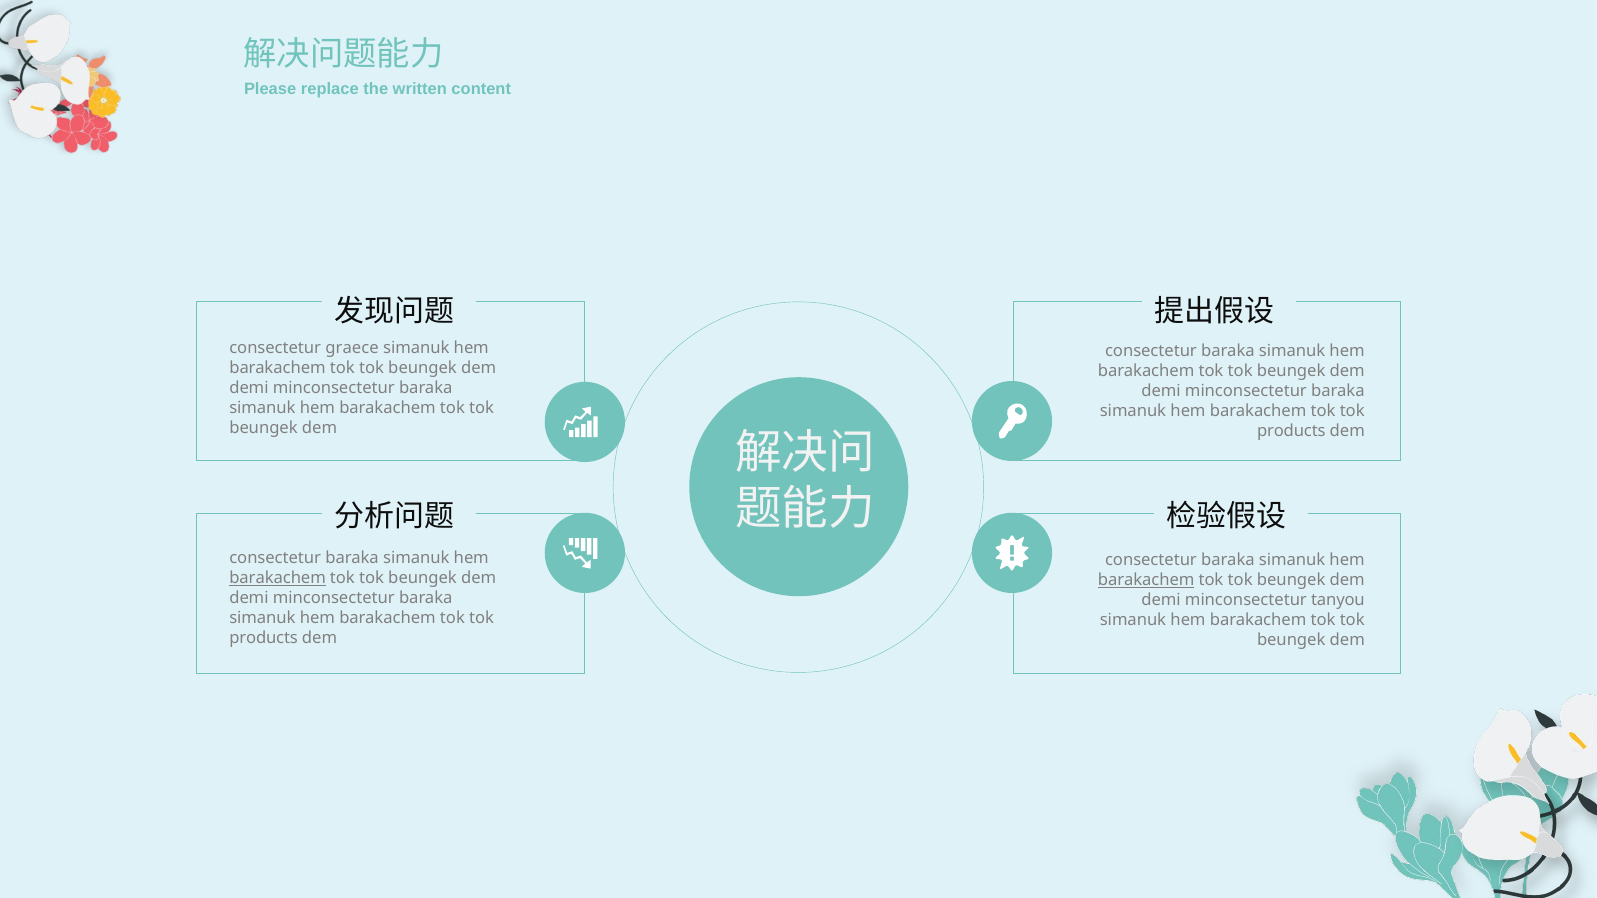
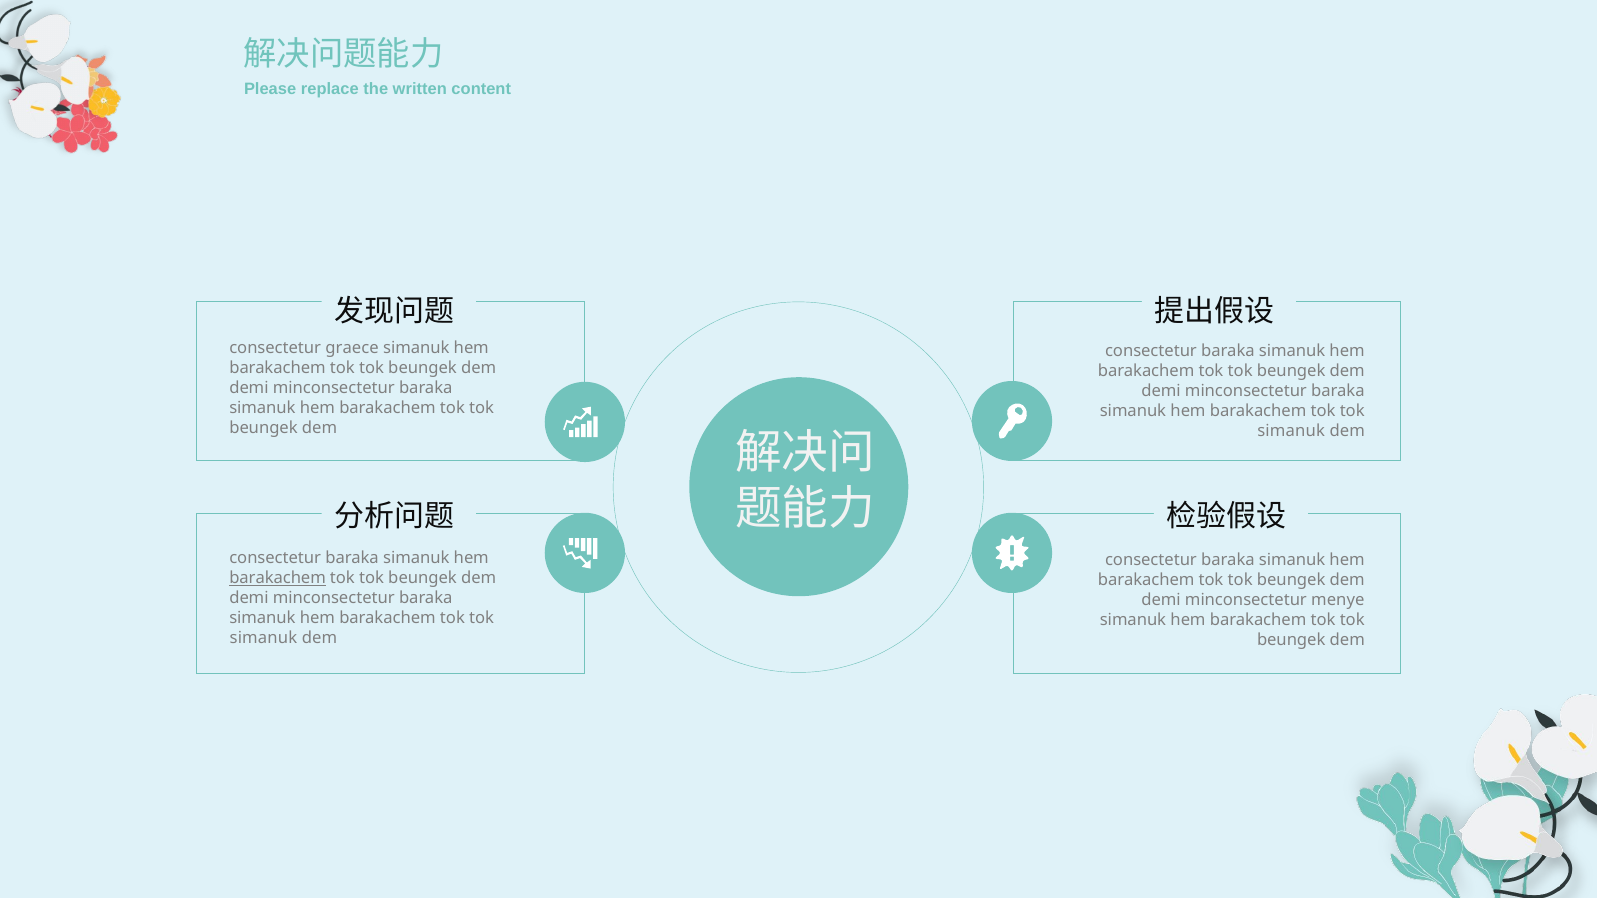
products: products -> simanuk (1291, 431)
barakachem underline: present -> none (1146, 581)
tanyou: tanyou -> menye (1338, 601)
products: products -> simanuk (263, 638)
